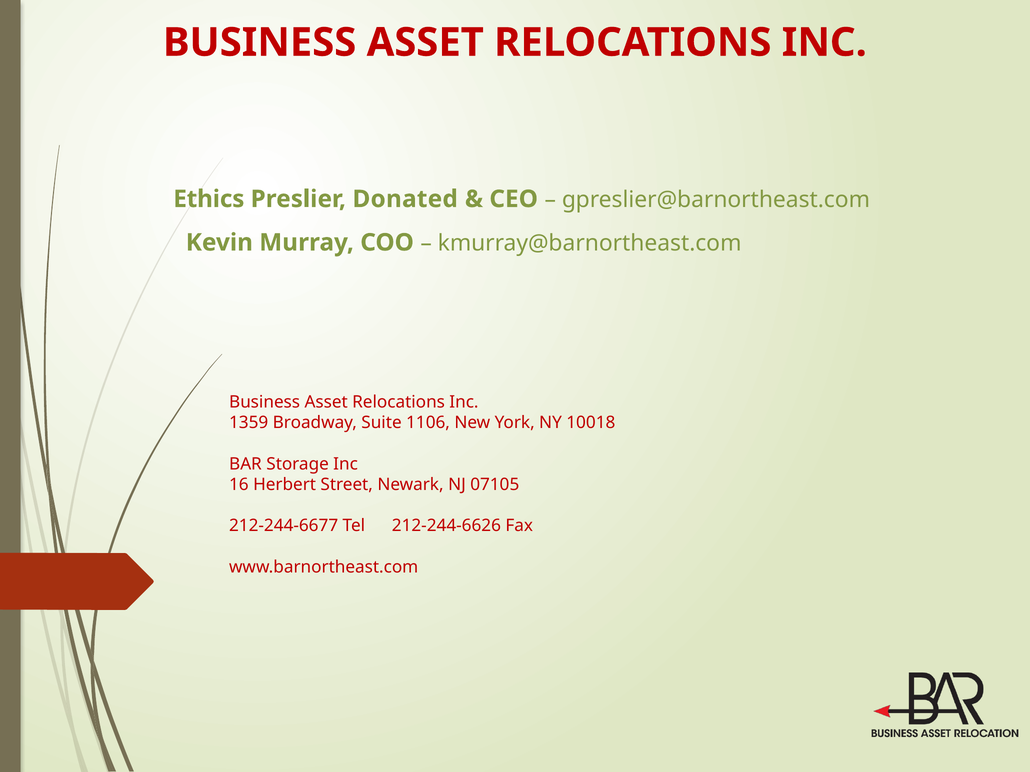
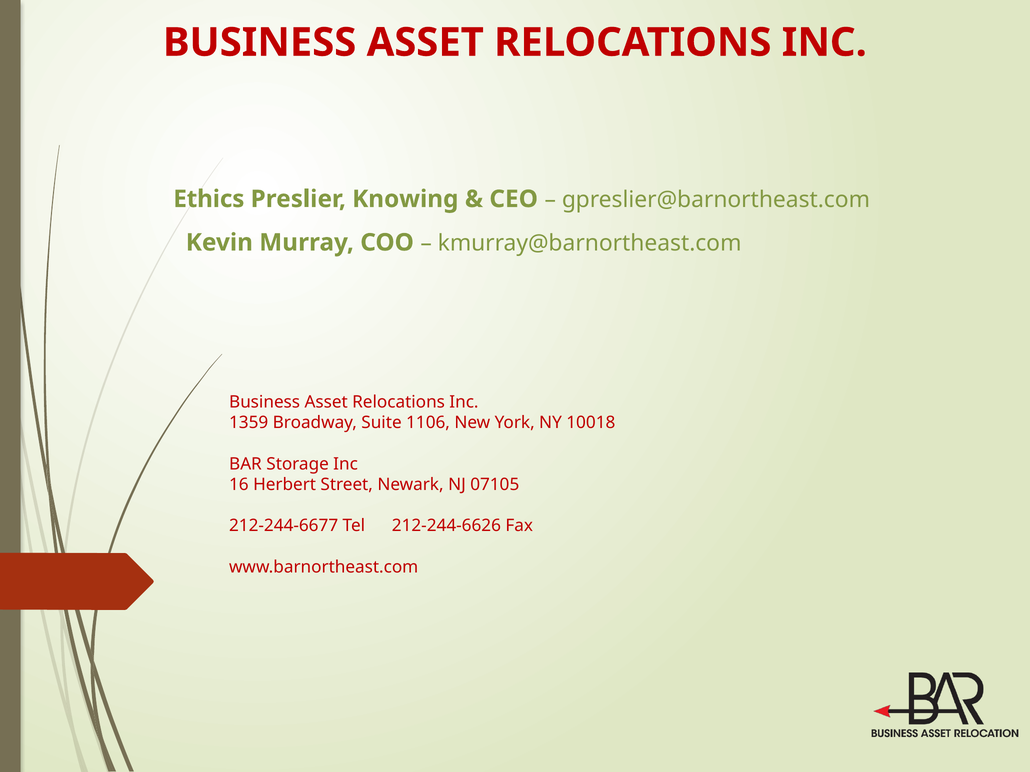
Donated: Donated -> Knowing (405, 199)
